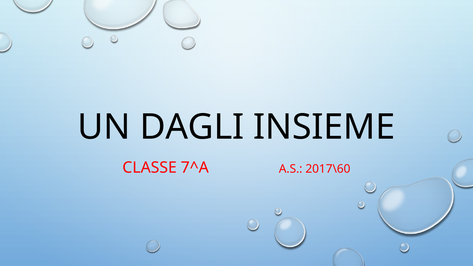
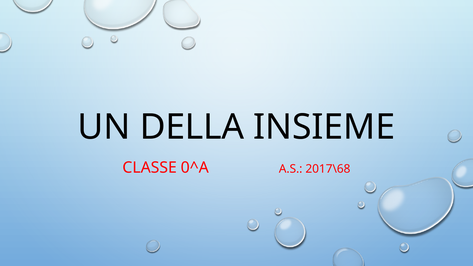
DAGLI: DAGLI -> DELLA (192, 127)
7^A: 7^A -> 0^A (195, 168)
2017\60: 2017\60 -> 2017\68 (328, 169)
